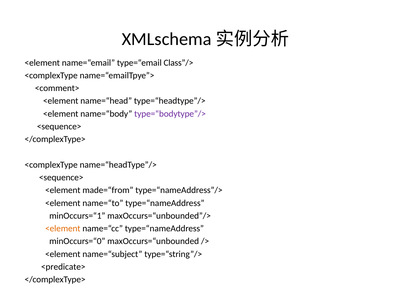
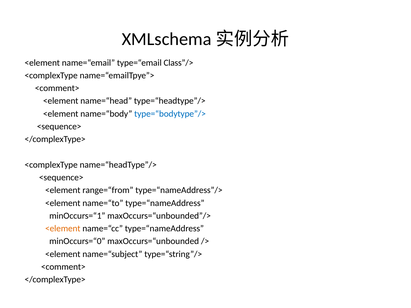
type=“bodytype”/> colour: purple -> blue (170, 114)
made=“from: made=“from -> range=“from (108, 190)
<predicate>: <predicate> -> <comment> (63, 267)
